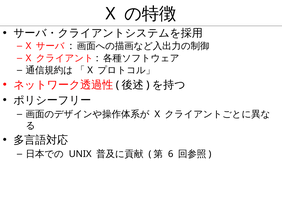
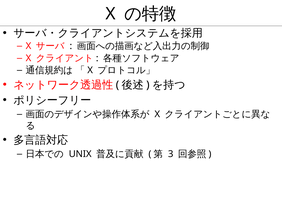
6: 6 -> 3 (171, 154)
